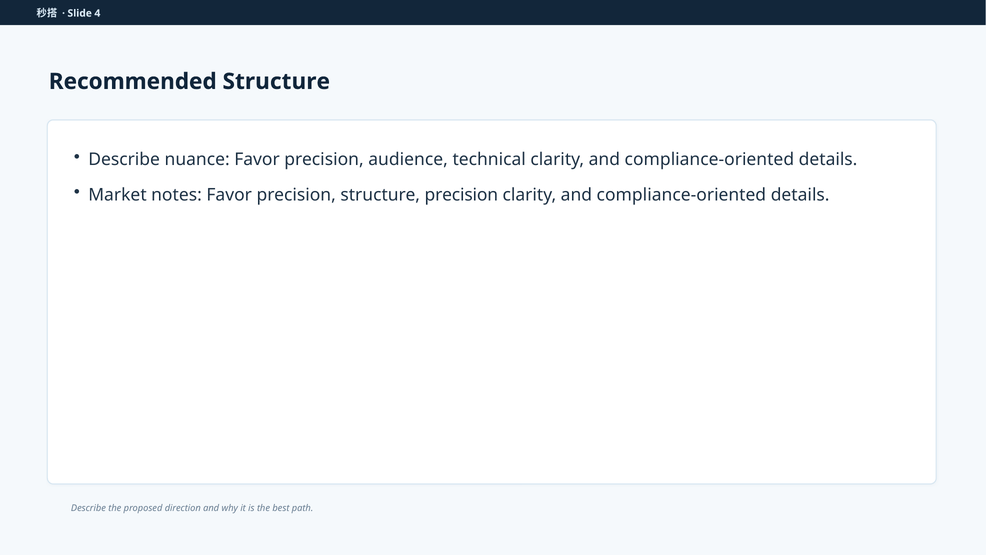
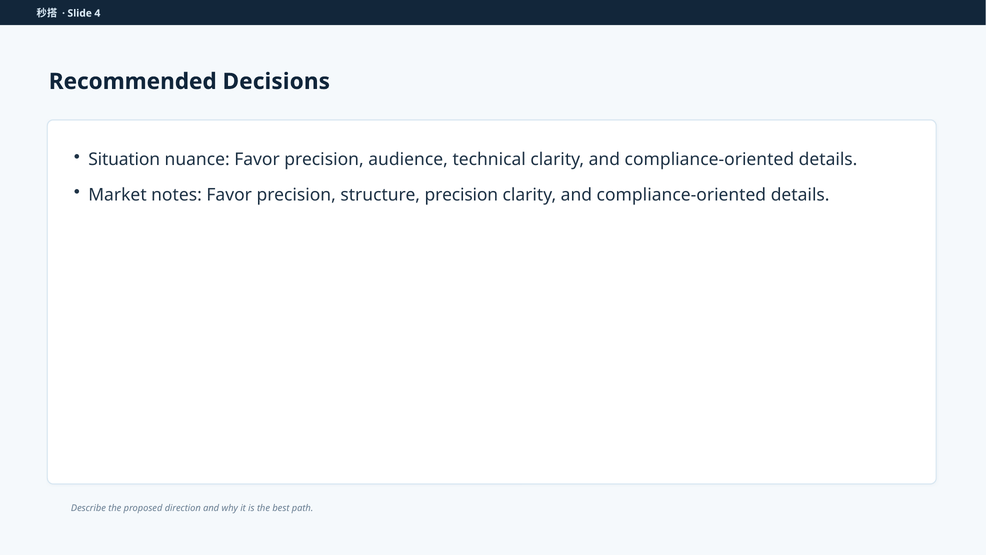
Recommended Structure: Structure -> Decisions (276, 81)
Describe: Describe -> Situation (124, 160)
